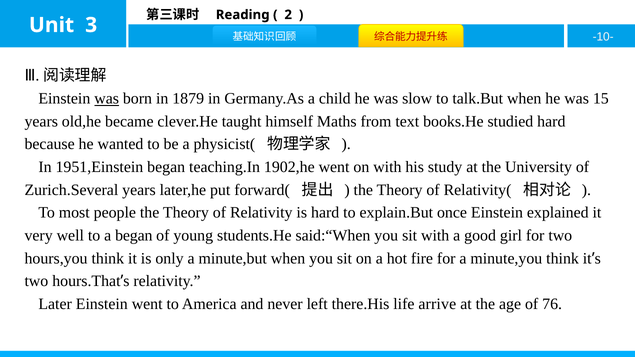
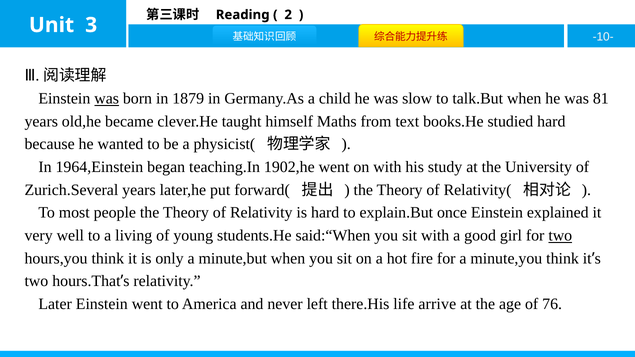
15: 15 -> 81 (601, 99)
1951,Einstein: 1951,Einstein -> 1964,Einstein (99, 167)
a began: began -> living (134, 236)
two underline: none -> present (560, 236)
